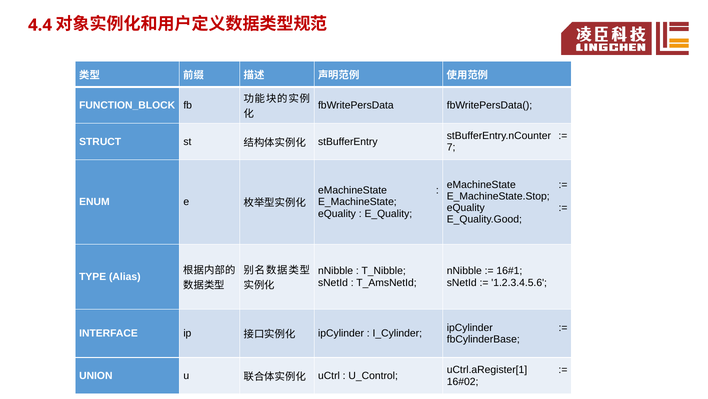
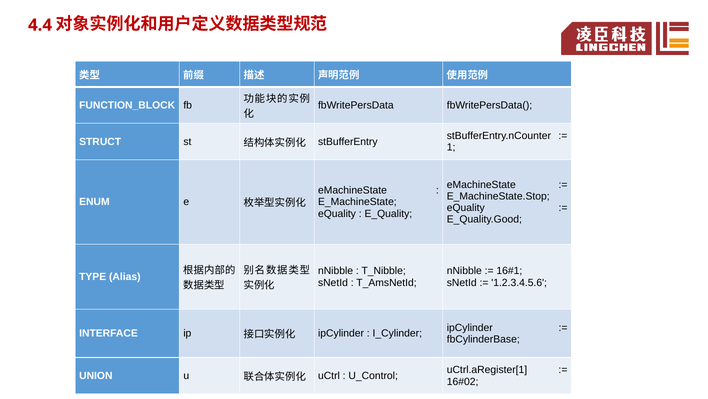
7: 7 -> 1 (451, 147)
